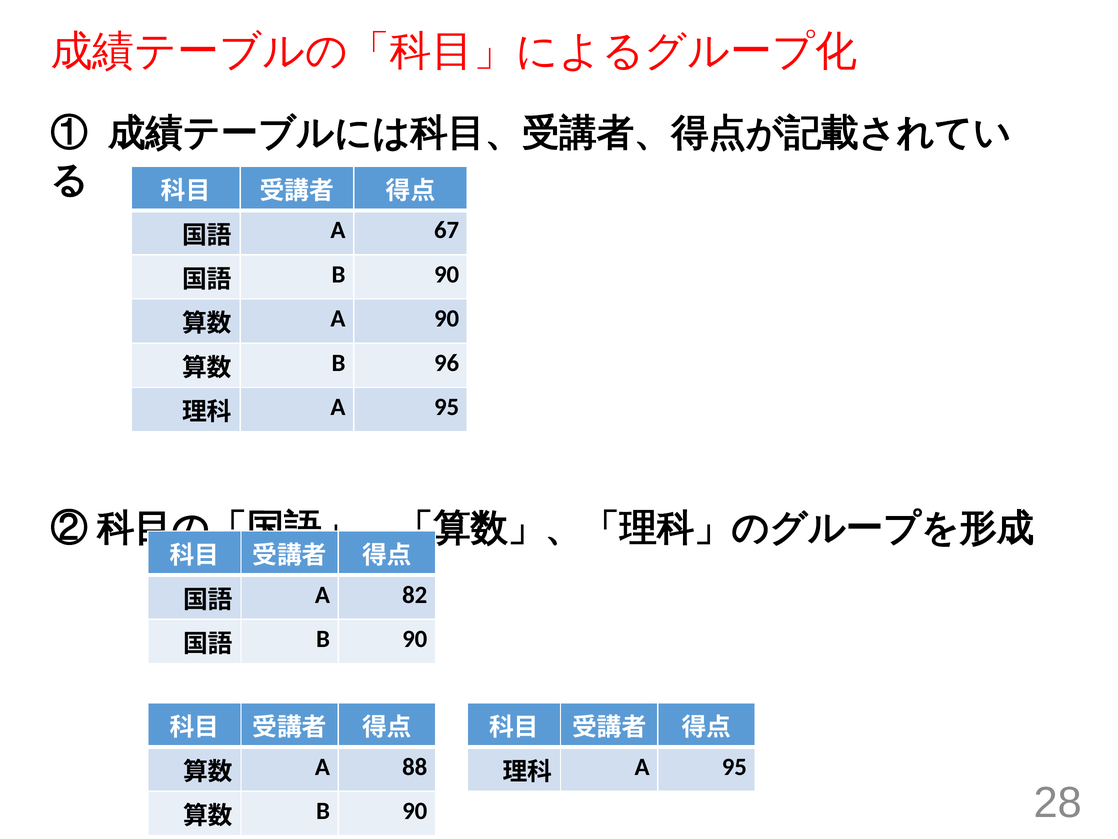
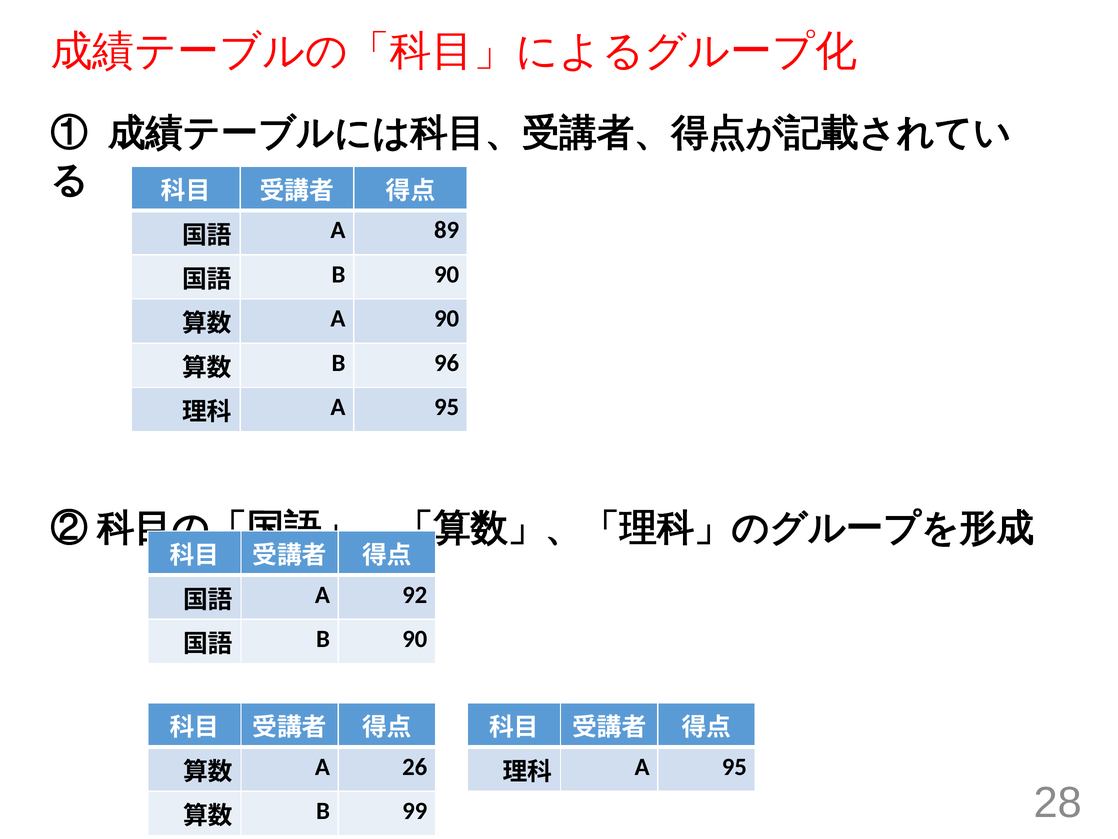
67: 67 -> 89 (447, 230)
82: 82 -> 92 (415, 594)
88: 88 -> 26 (415, 766)
90: 90 -> 99 (415, 811)
